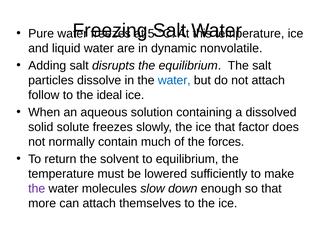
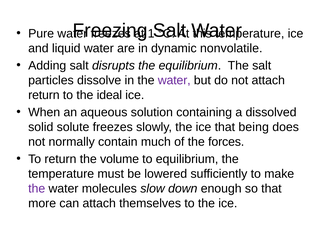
5: 5 -> 1 (151, 33)
water colour: blue -> purple (174, 80)
follow: follow -> return (44, 95)
factor: factor -> being (254, 127)
solvent: solvent -> volume (120, 158)
